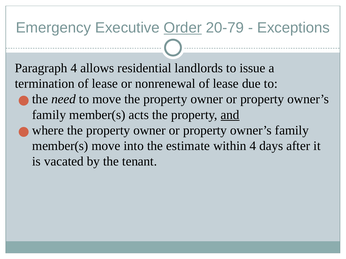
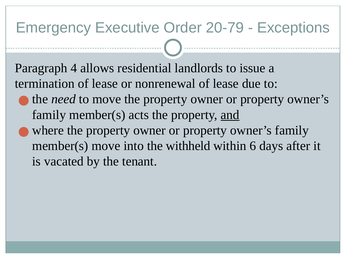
Order underline: present -> none (183, 28)
estimate: estimate -> withheld (188, 146)
within 4: 4 -> 6 (253, 146)
